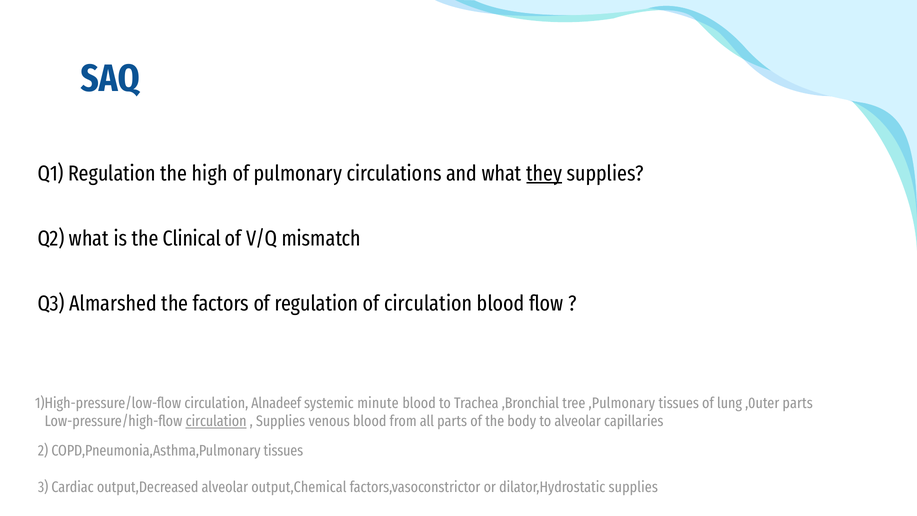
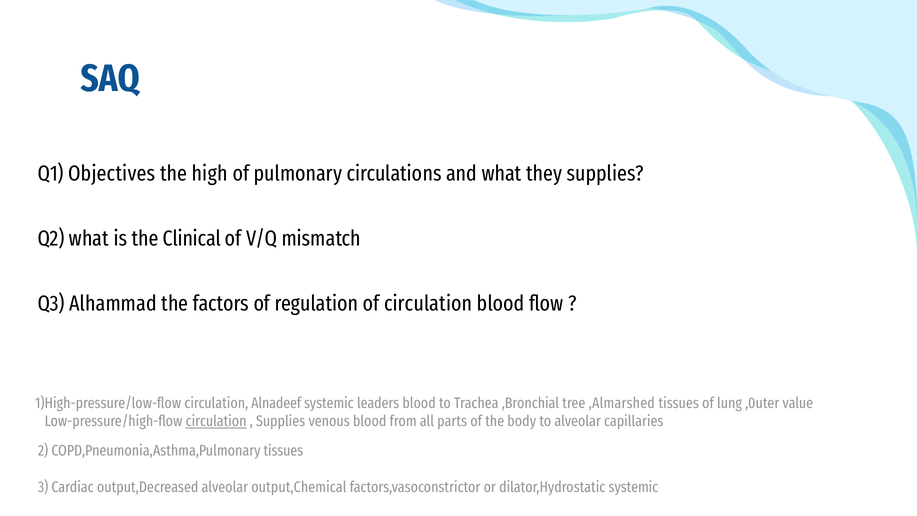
Q1 Regulation: Regulation -> Objectives (112, 173)
they underline: present -> none (544, 173)
Almarshed: Almarshed -> Alhammad (113, 303)
minute: minute -> leaders (378, 403)
,Pulmonary: ,Pulmonary -> ,Almarshed (622, 403)
,0uter parts: parts -> value (798, 403)
dilator,Hydrostatic supplies: supplies -> systemic (633, 487)
